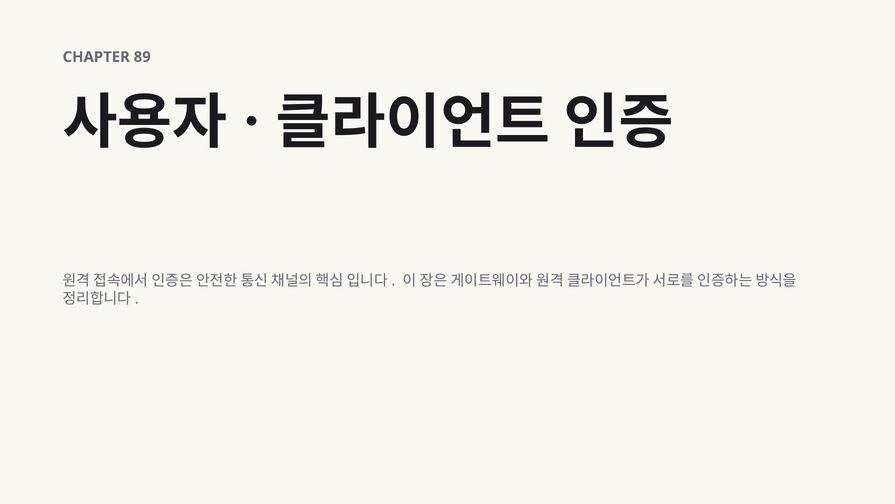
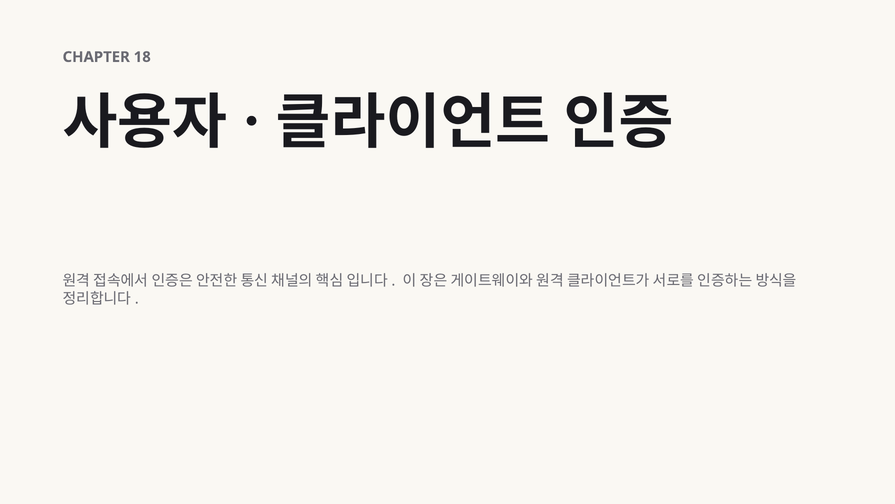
89: 89 -> 18 (142, 57)
